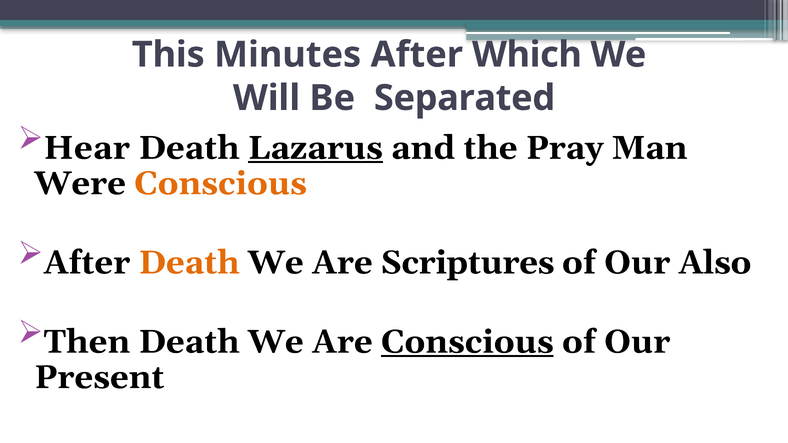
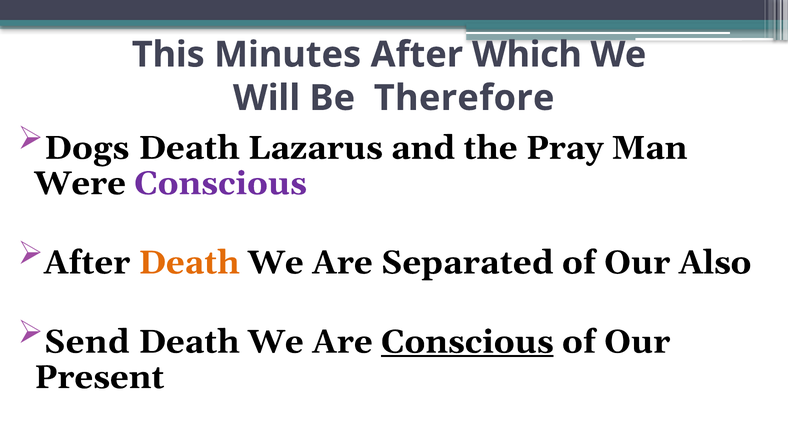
Separated: Separated -> Therefore (464, 98)
Hear: Hear -> Dogs (87, 148)
Lazarus underline: present -> none (315, 148)
Conscious colour: orange -> purple (221, 183)
Scriptures: Scriptures -> Separated (467, 263)
Then: Then -> Send (87, 342)
